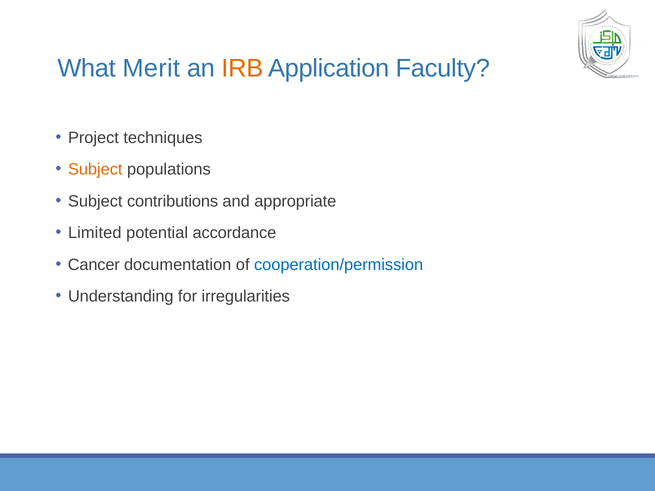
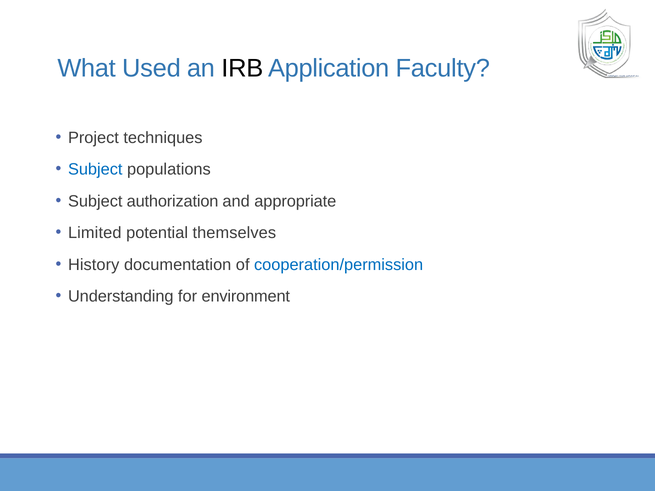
Merit: Merit -> Used (151, 68)
IRB colour: orange -> black (242, 68)
Subject colour: orange -> blue (95, 169)
contributions: contributions -> authorization (173, 201)
accordance: accordance -> themselves (234, 233)
Cancer: Cancer -> History (94, 265)
irregularities: irregularities -> environment (246, 297)
